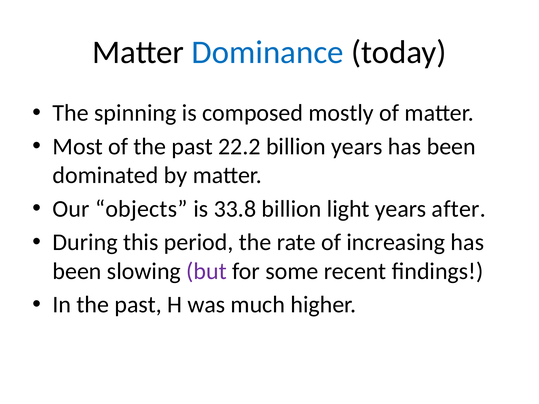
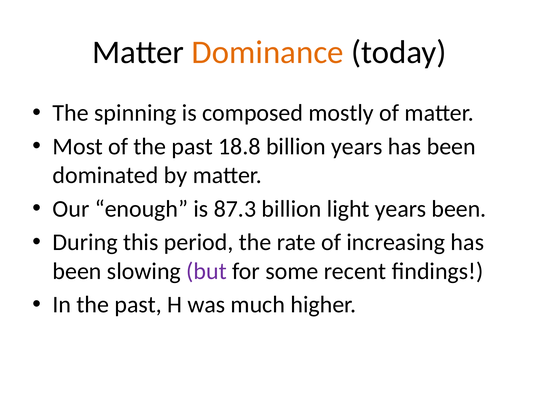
Dominance colour: blue -> orange (268, 52)
22.2: 22.2 -> 18.8 (239, 147)
objects: objects -> enough (141, 209)
33.8: 33.8 -> 87.3 (235, 209)
years after: after -> been (459, 209)
